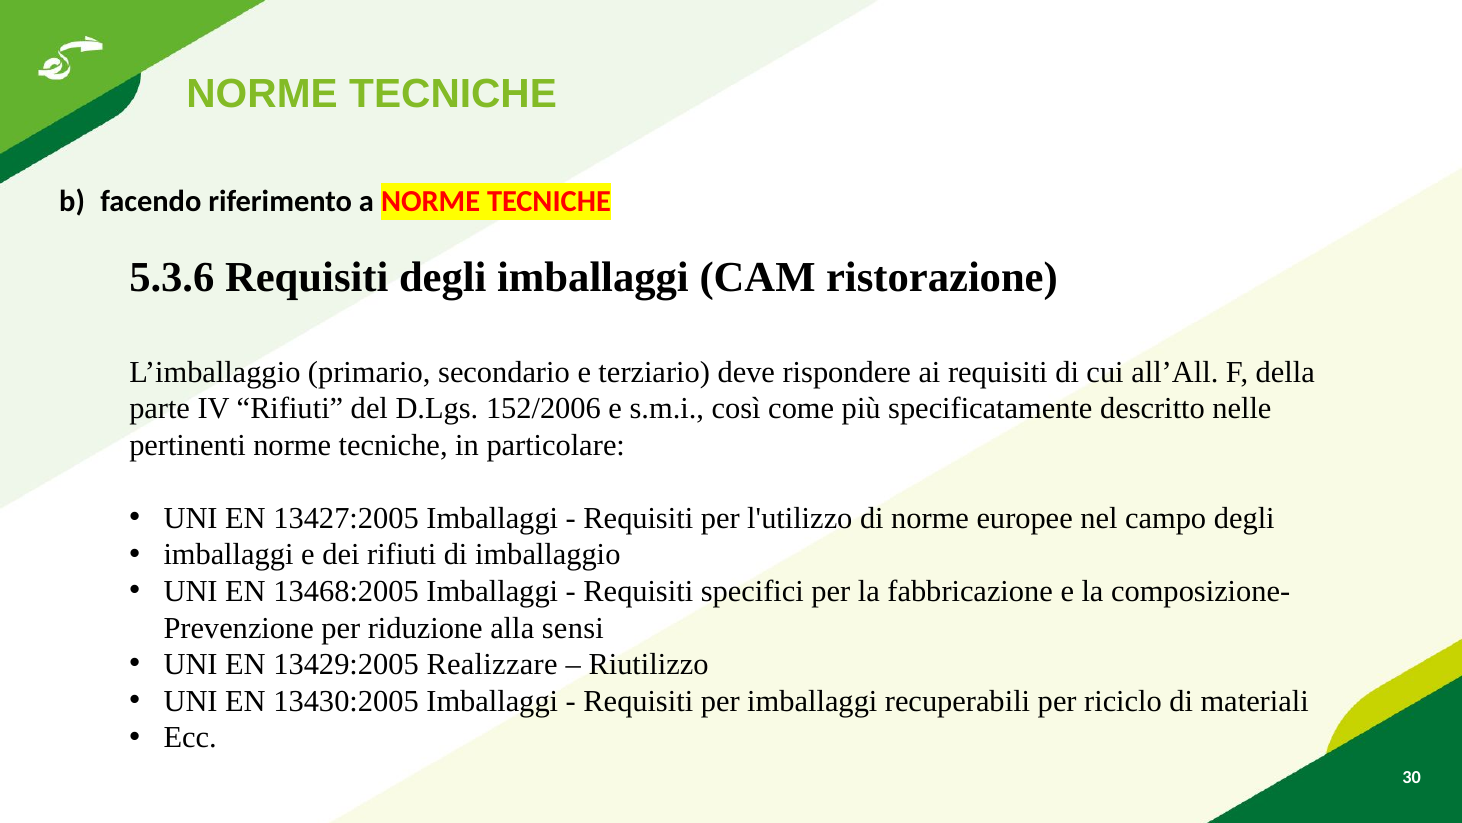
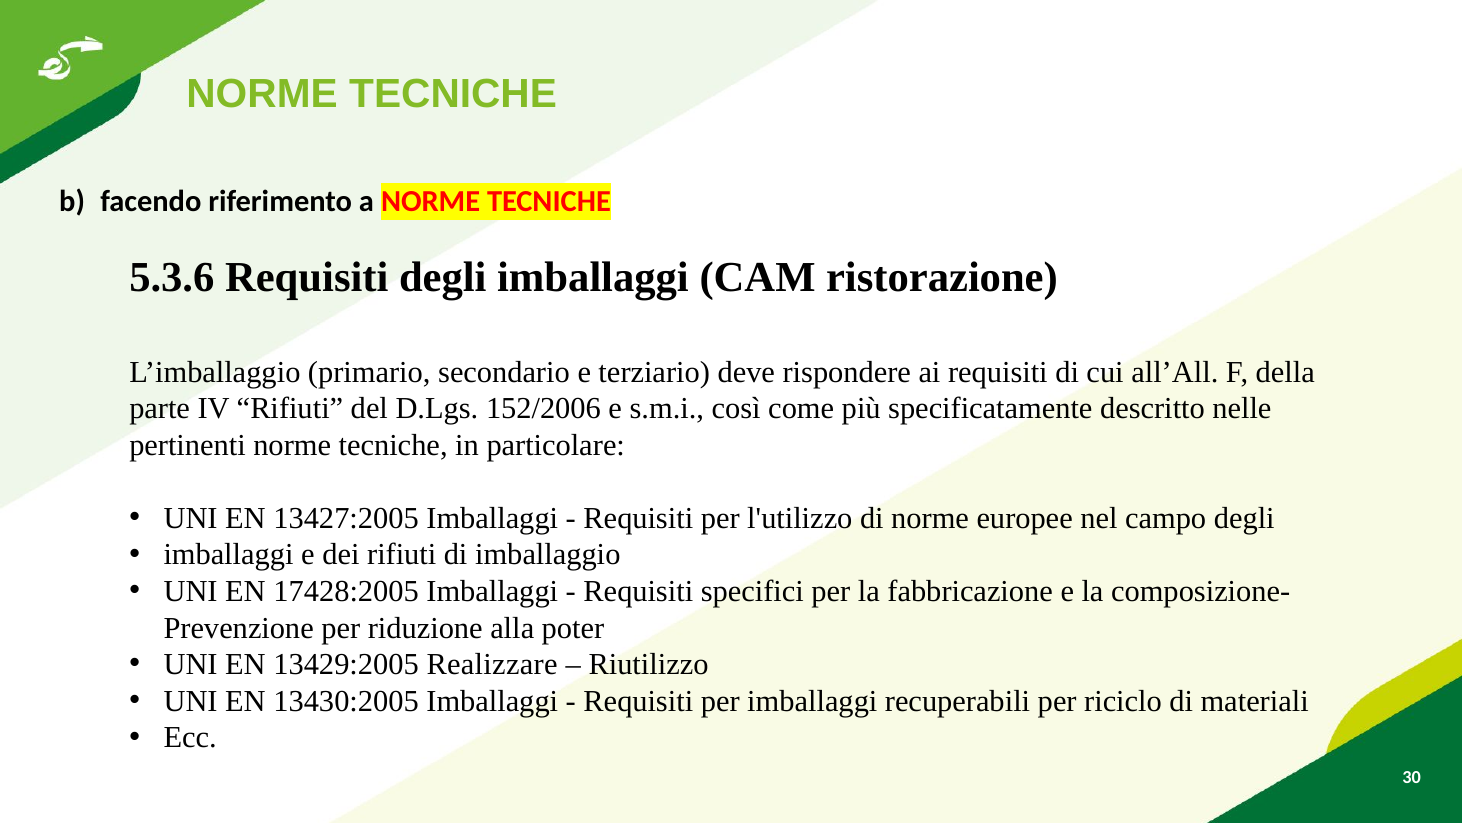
13468:2005: 13468:2005 -> 17428:2005 (346, 591)
sensi: sensi -> poter (573, 628)
